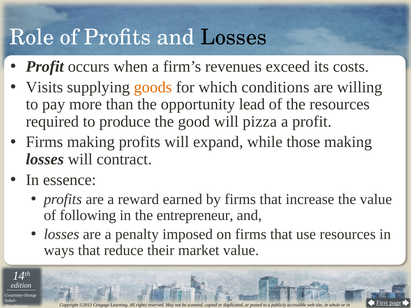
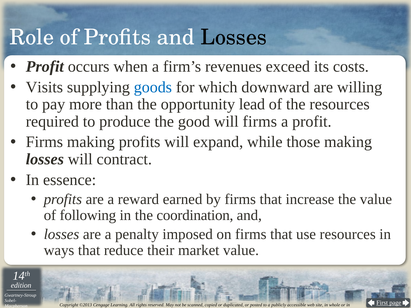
goods colour: orange -> blue (153, 87)
conditions: conditions -> downward (275, 87)
will pizza: pizza -> firms (260, 122)
entrepreneur: entrepreneur -> coordination (195, 216)
